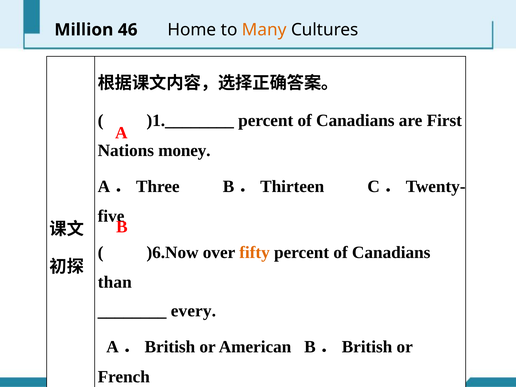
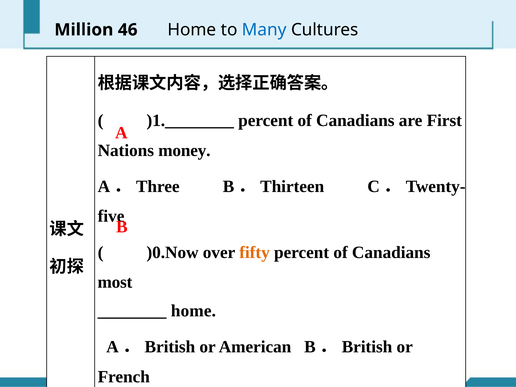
Many colour: orange -> blue (264, 30)
)6.Now: )6.Now -> )0.Now (173, 252)
than: than -> most (115, 282)
every: every -> home (193, 311)
